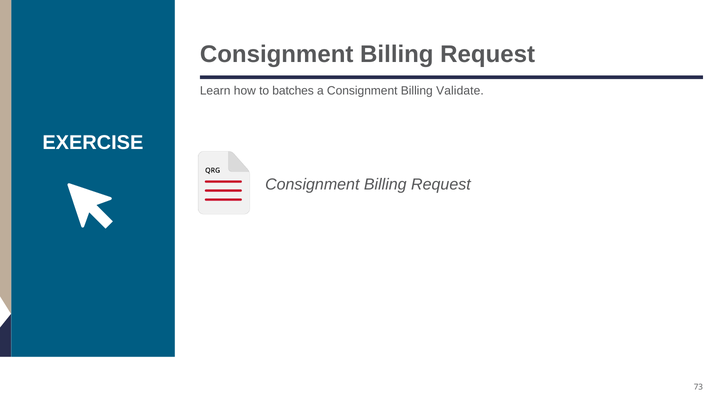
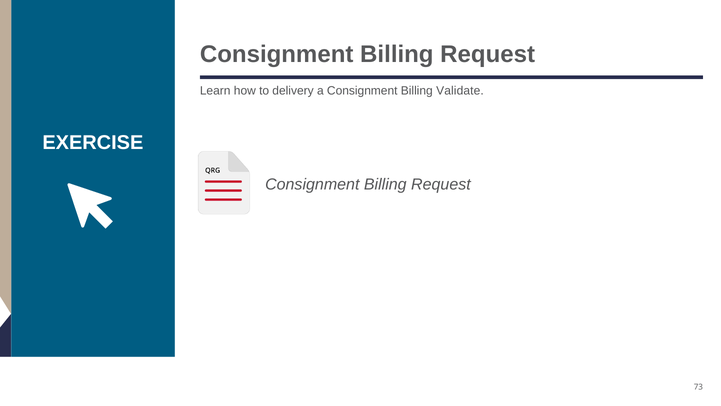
batches: batches -> delivery (293, 91)
